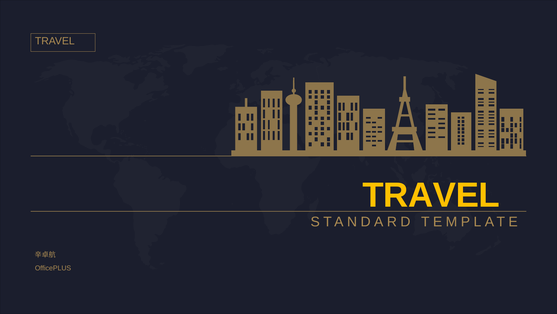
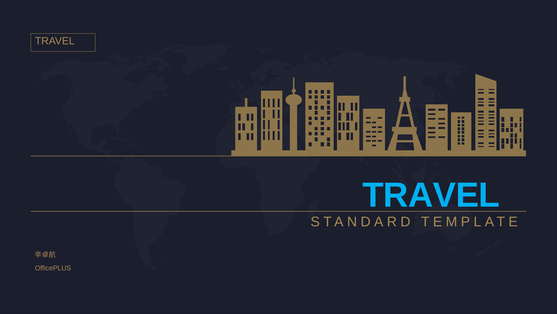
TRAVEL colour: yellow -> light blue (431, 195)
